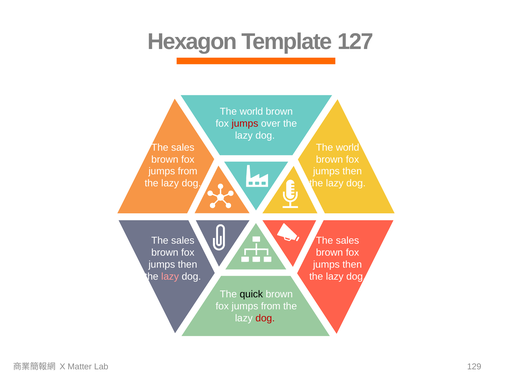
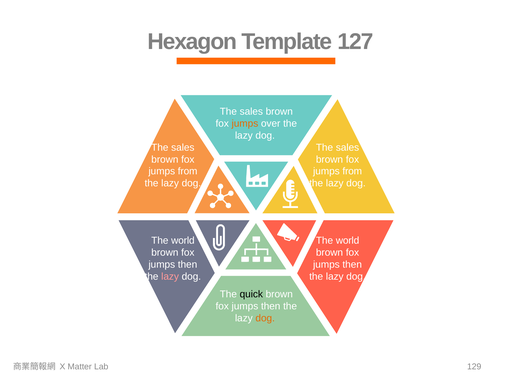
world: world -> sales (251, 112)
jumps colour: red -> orange (245, 124)
world: world -> sales (347, 147)
then: then -> from (352, 171)
sales: sales -> world (183, 241)
sales: sales -> world (348, 241)
from: from -> then (271, 306)
dog colour: red -> orange (265, 318)
